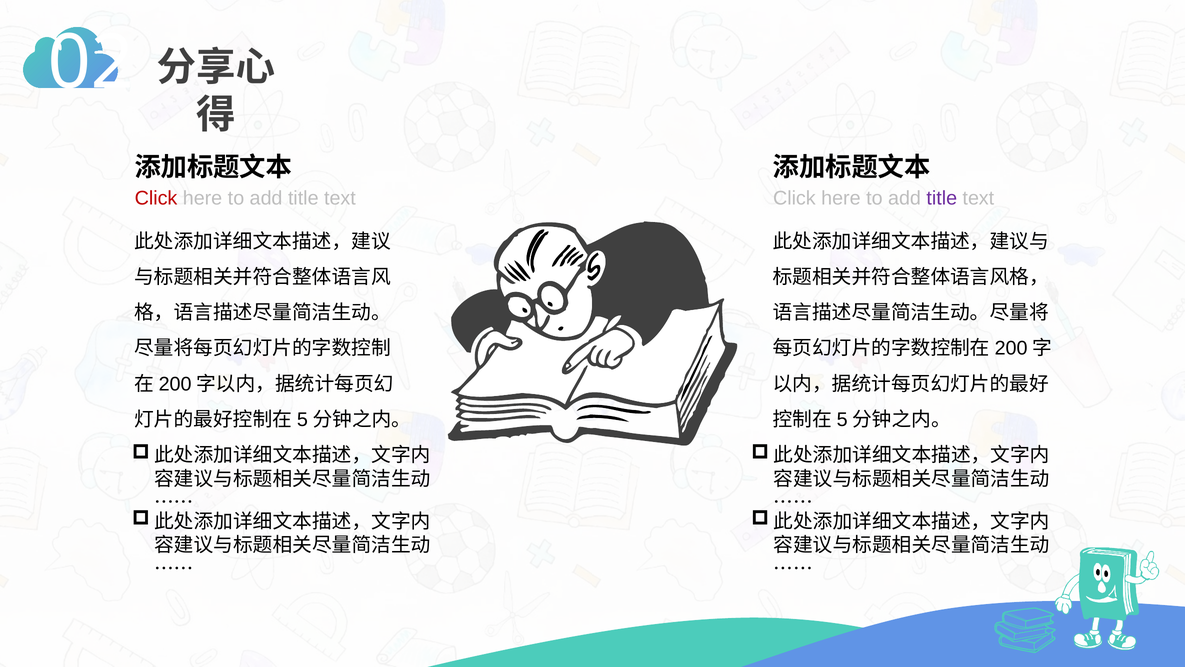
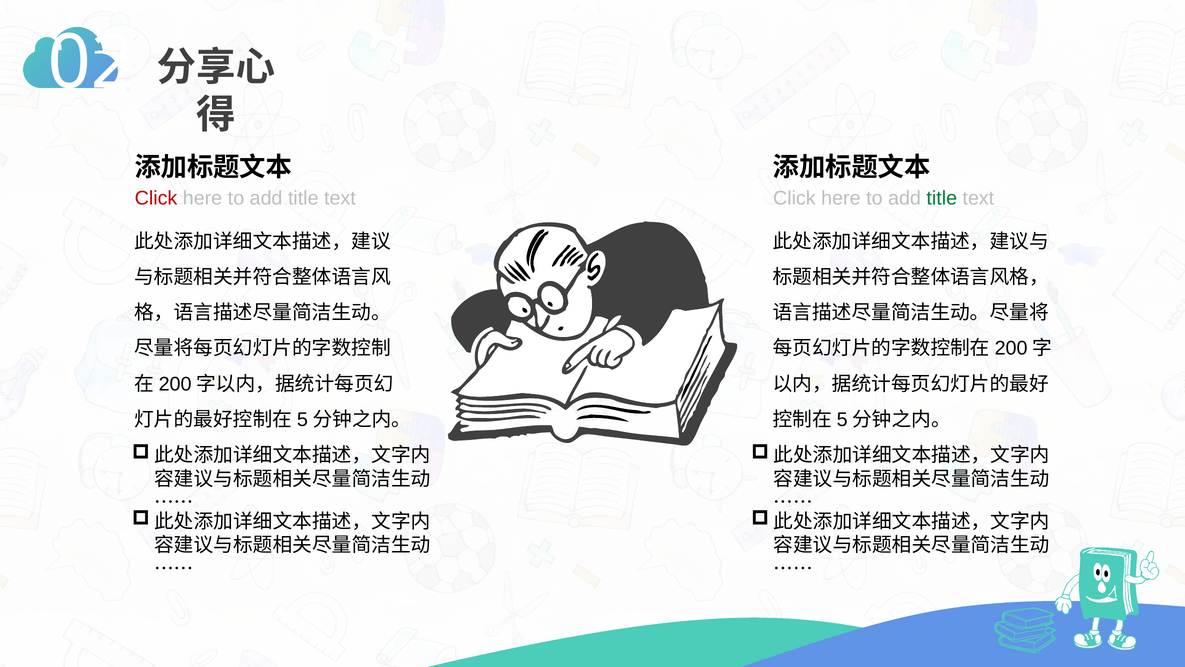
title colour: purple -> green (942, 198)
